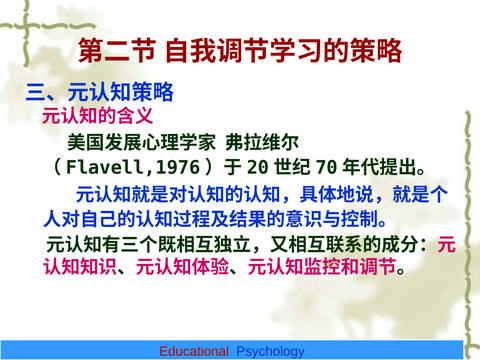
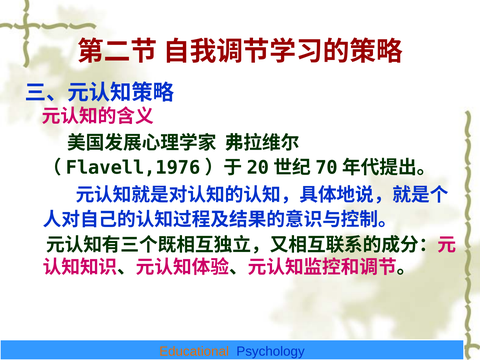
Educational colour: red -> orange (194, 351)
